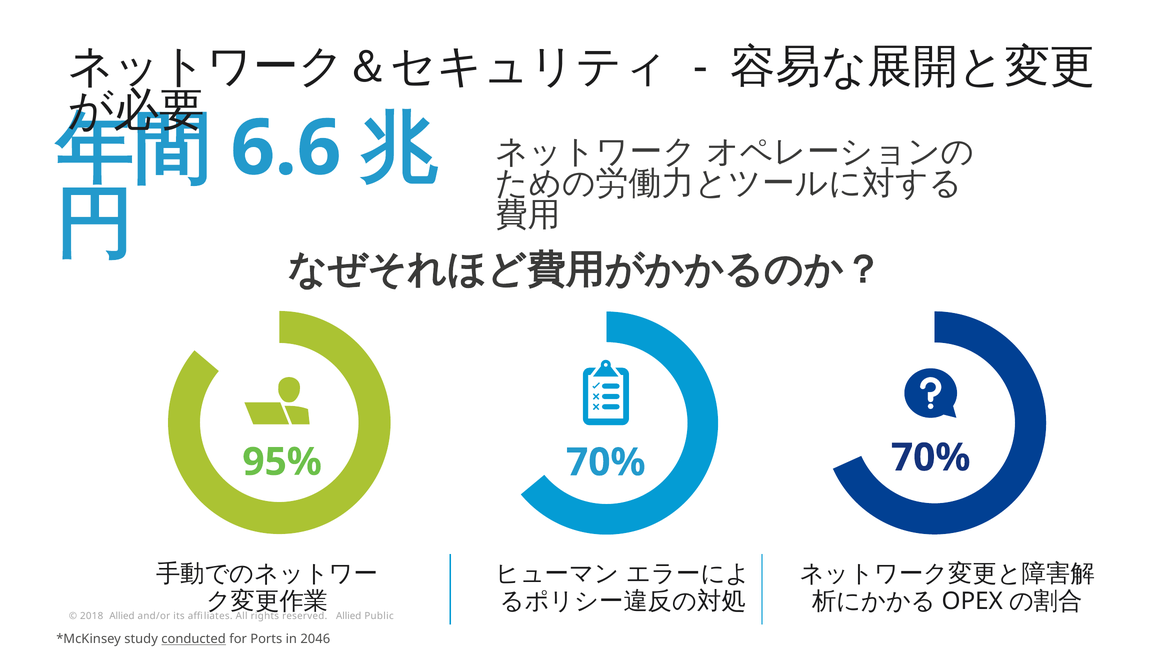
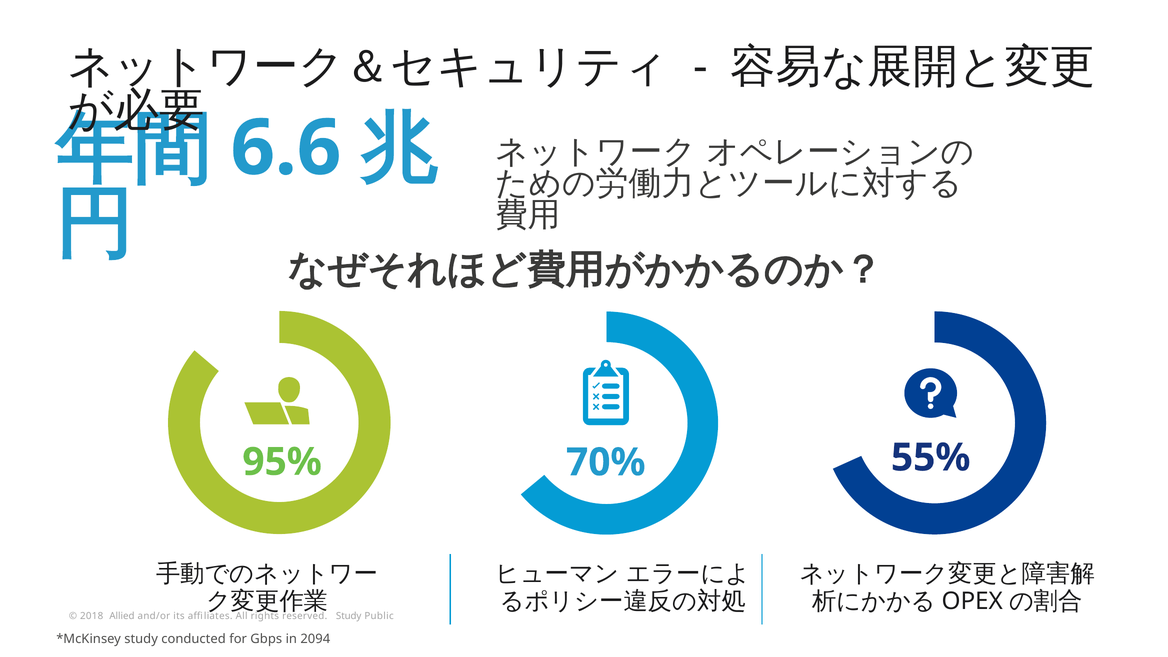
70% 70%: 70% -> 55% (931, 458)
Allied: Allied -> Study (349, 616)
conducted underline: present -> none (194, 639)
Ports: Ports -> Gbps (266, 639)
2046: 2046 -> 2094 (315, 639)
